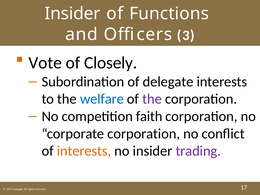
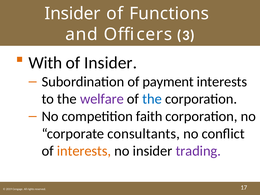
Vote: Vote -> With (45, 63)
of Closely: Closely -> Insider (111, 63)
delegate: delegate -> payment (168, 82)
welfare colour: blue -> purple (102, 99)
the colour: purple -> blue (152, 99)
corporate corporation: corporation -> consultants (144, 134)
